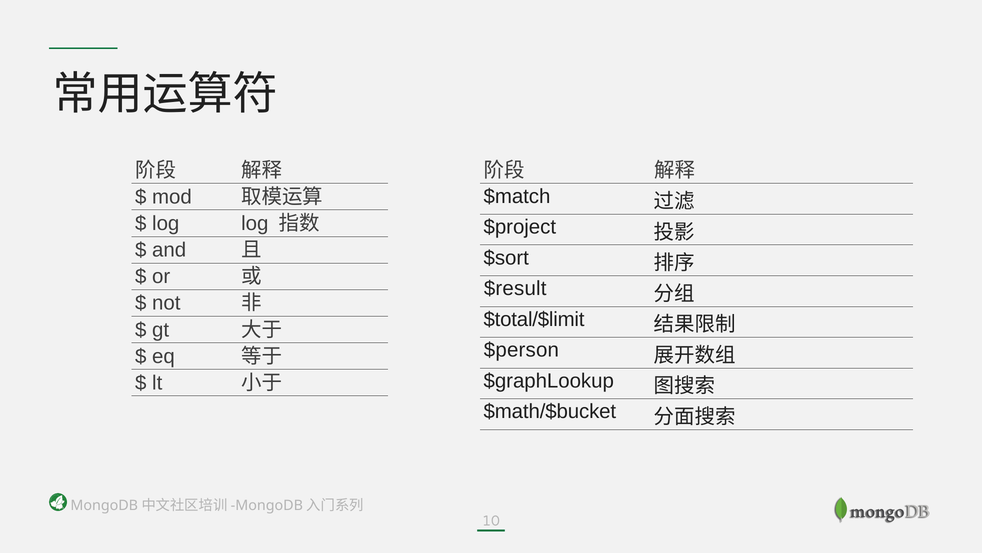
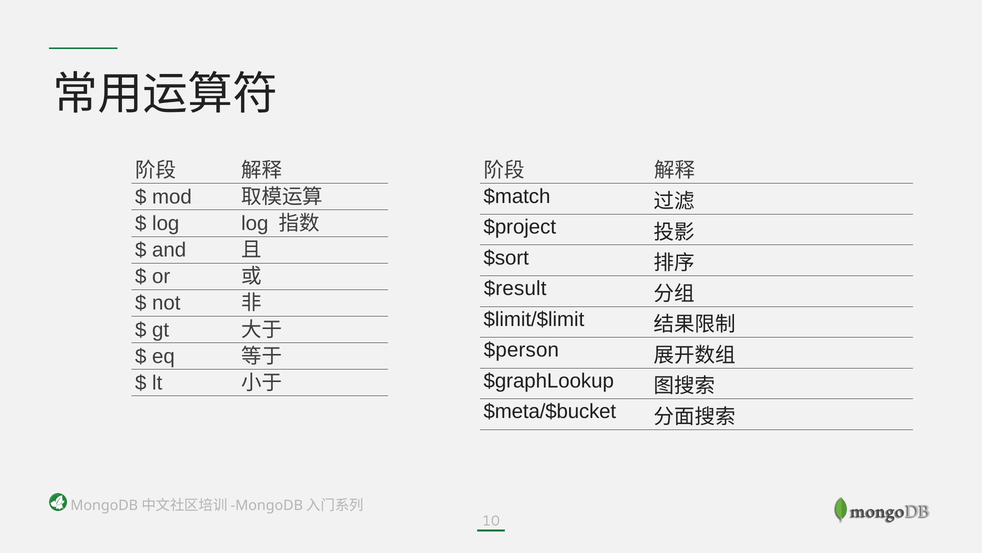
$total/$limit: $total/$limit -> $limit/$limit (534, 319)
$math/$bucket: $math/$bucket -> $meta/$bucket (550, 411)
